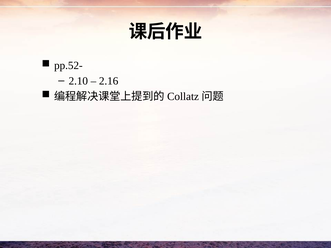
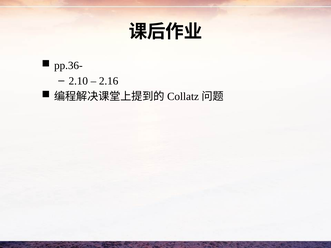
pp.52-: pp.52- -> pp.36- (68, 66)
